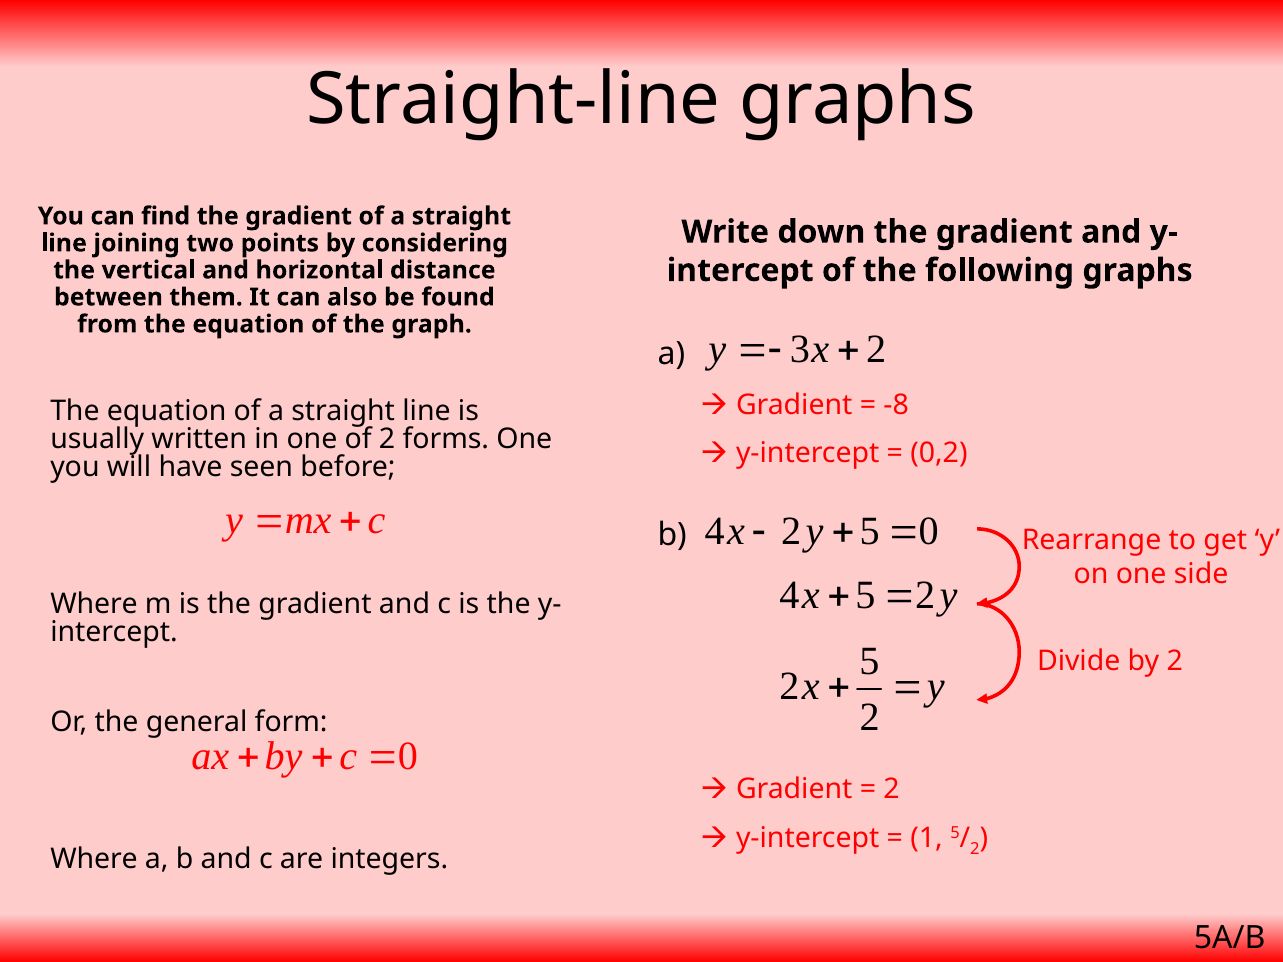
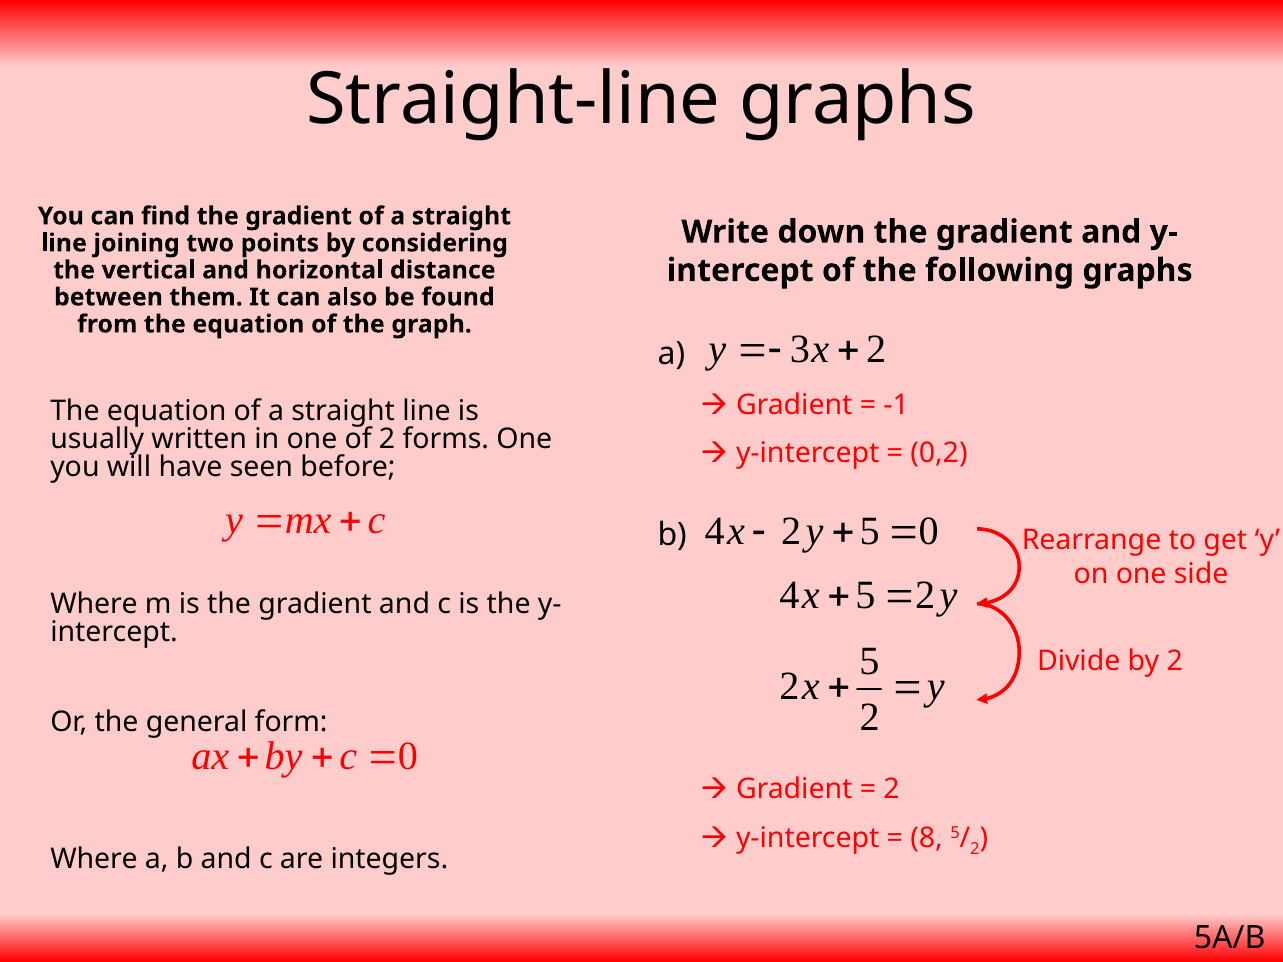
-8: -8 -> -1 (896, 405)
1: 1 -> 8 (927, 838)
